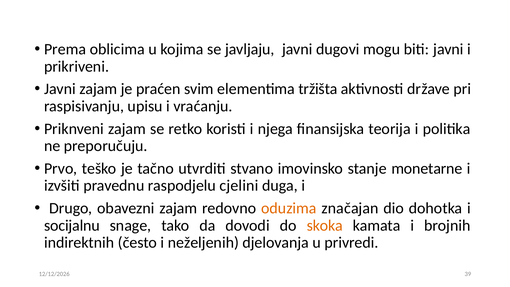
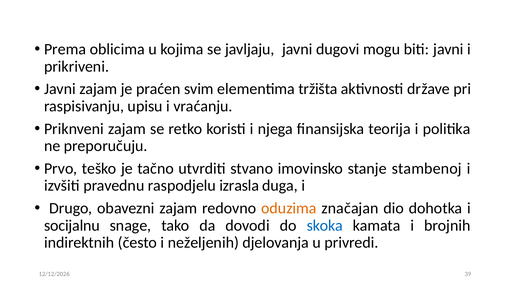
monetarne: monetarne -> stambenoj (427, 168)
cjelini: cjelini -> izrasla (239, 186)
skoka colour: orange -> blue (325, 225)
